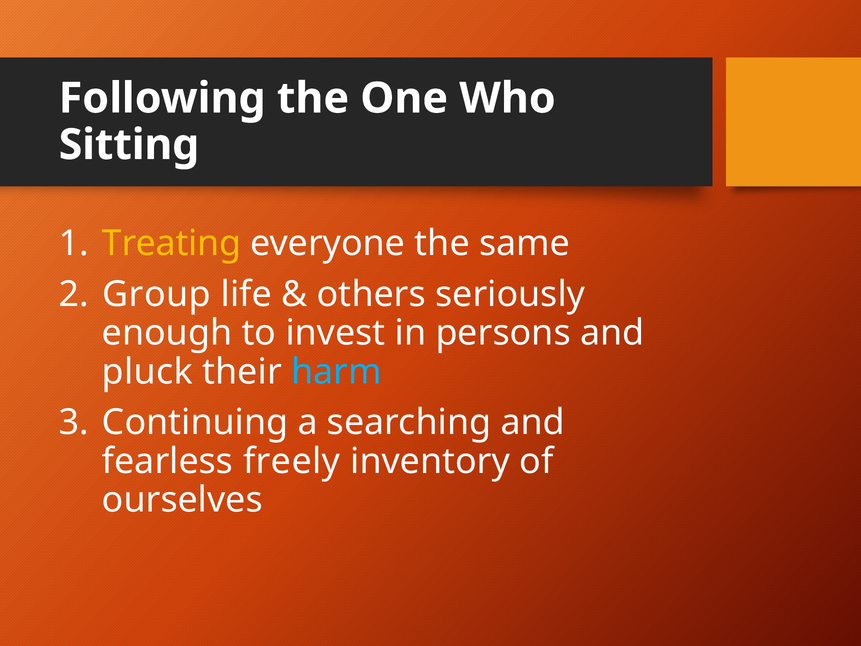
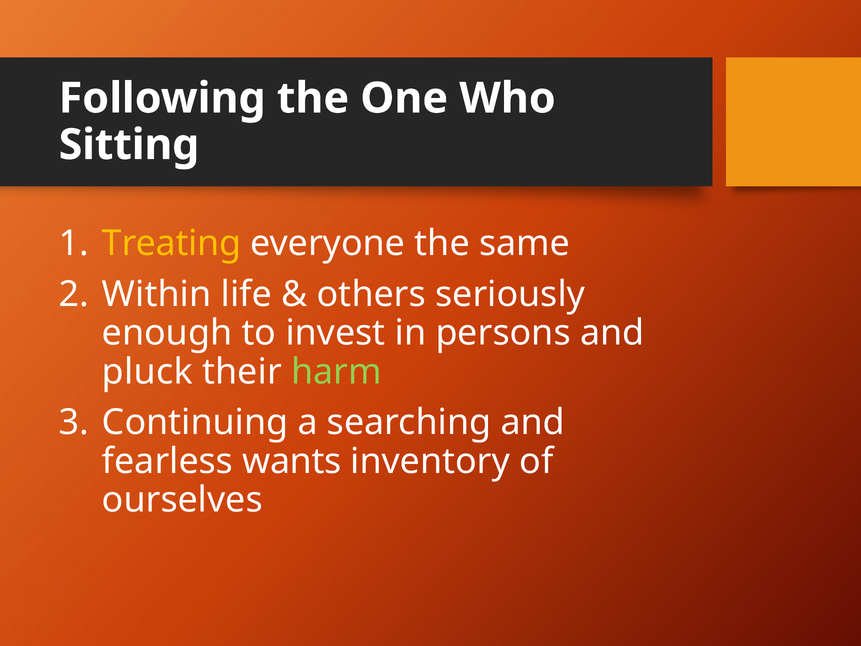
Group: Group -> Within (157, 294)
harm colour: light blue -> light green (336, 372)
freely: freely -> wants (292, 461)
